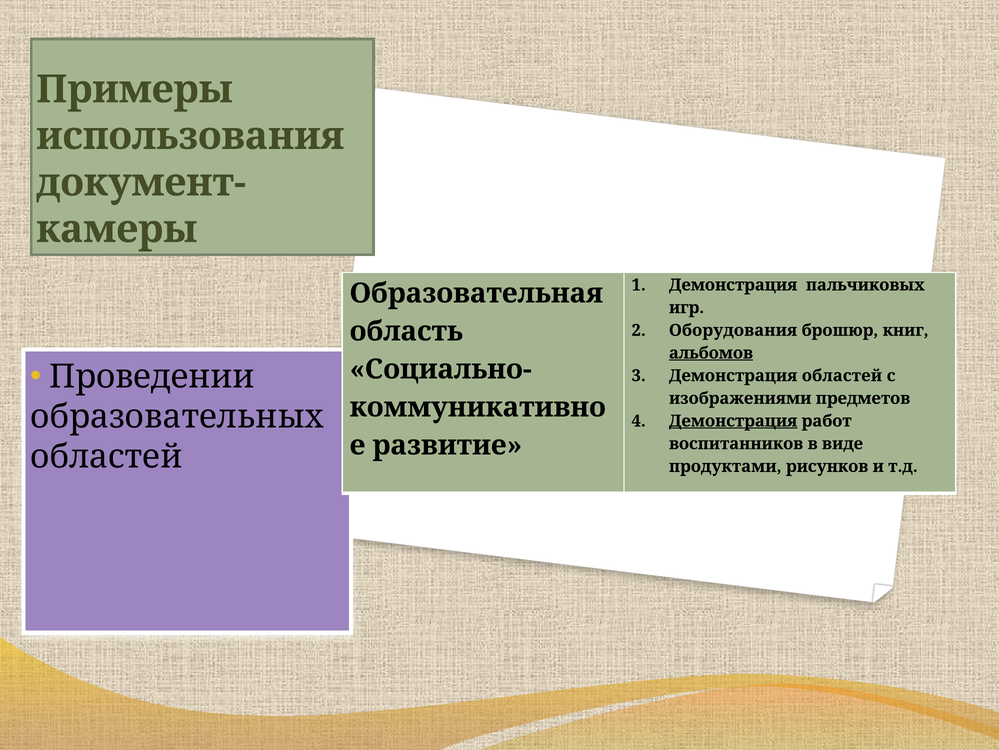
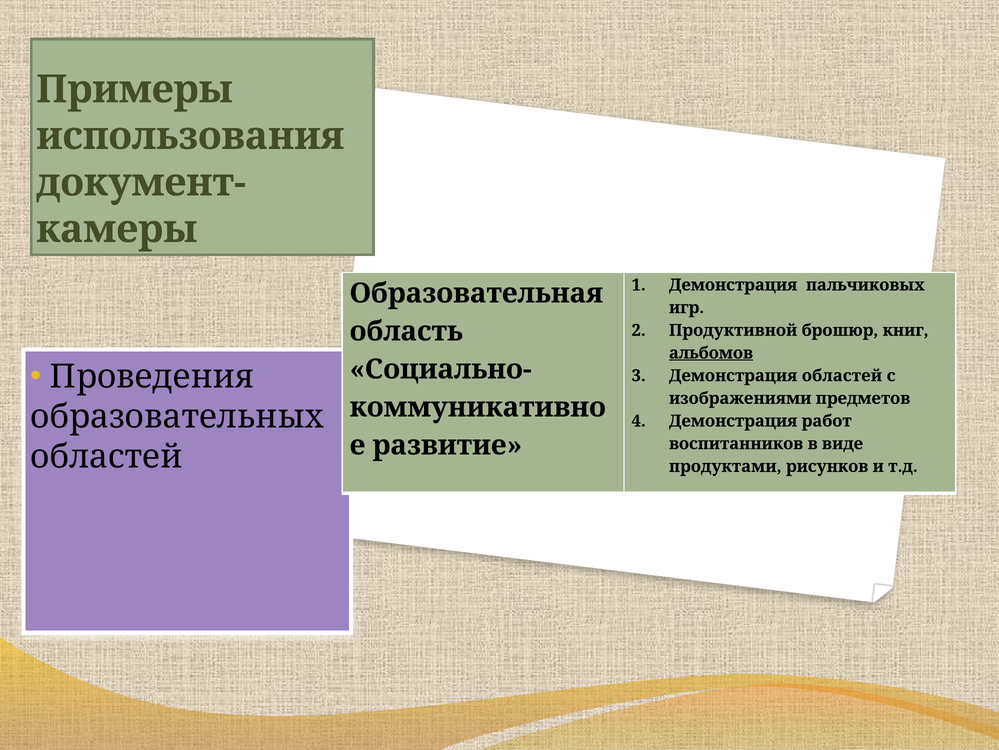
Оборудования: Оборудования -> Продуктивной (733, 330)
Проведении: Проведении -> Проведения (152, 377)
Демонстрация underline: present -> none (733, 421)
